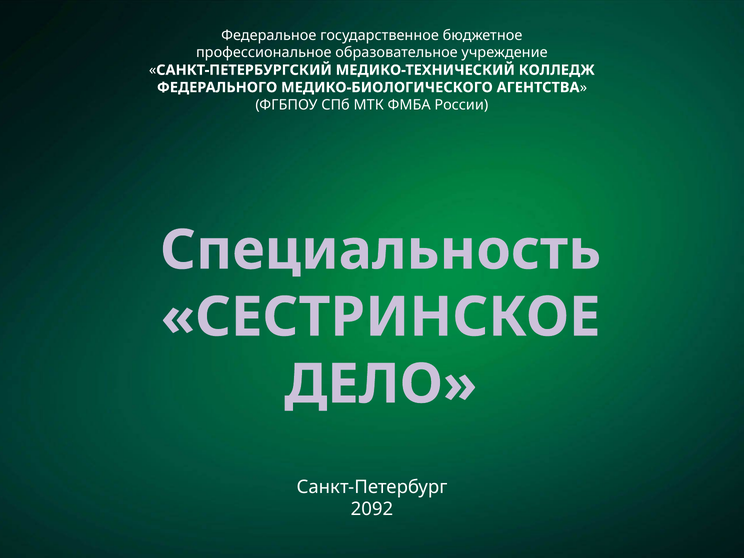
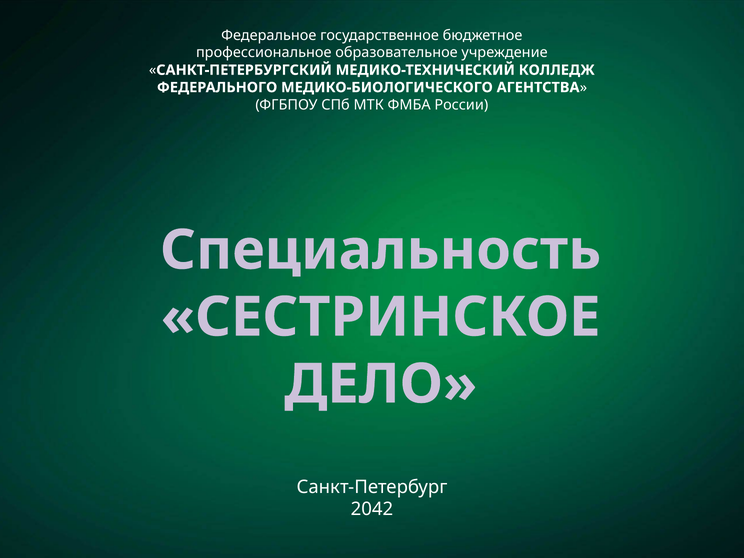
2092: 2092 -> 2042 (372, 509)
